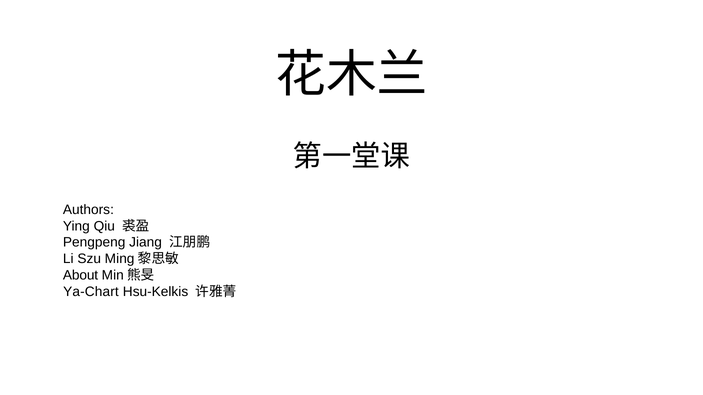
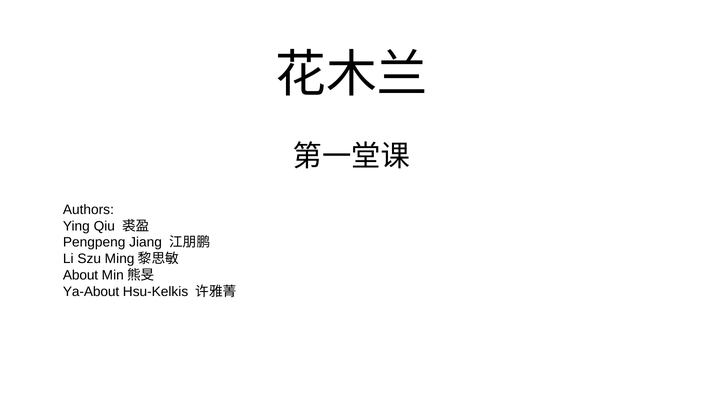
Ya-Chart: Ya-Chart -> Ya-About (91, 292)
